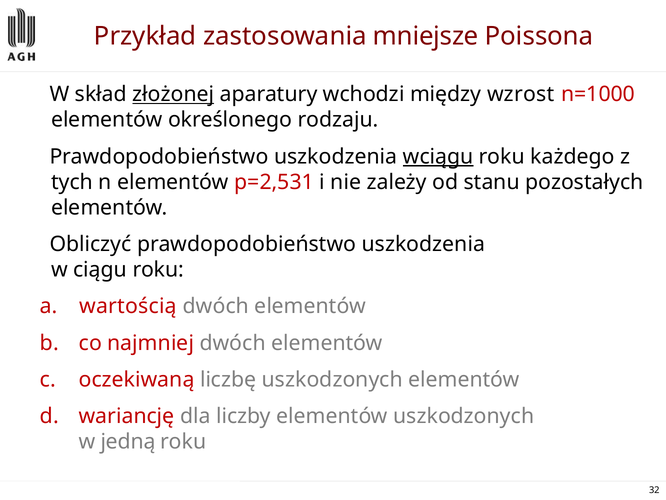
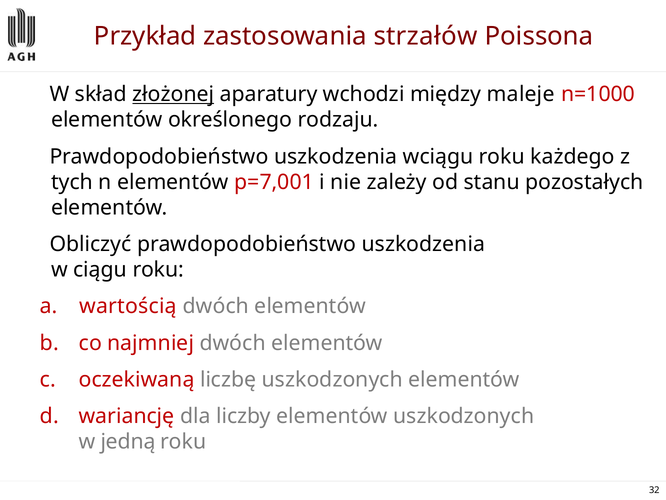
mniejsze: mniejsze -> strzałów (426, 36)
wzrost: wzrost -> maleje (521, 94)
wciągu underline: present -> none (438, 156)
p=2,531: p=2,531 -> p=7,001 (274, 182)
